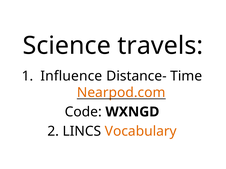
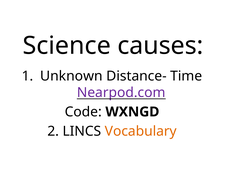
travels: travels -> causes (160, 46)
Influence: Influence -> Unknown (71, 76)
Nearpod.com colour: orange -> purple (121, 93)
